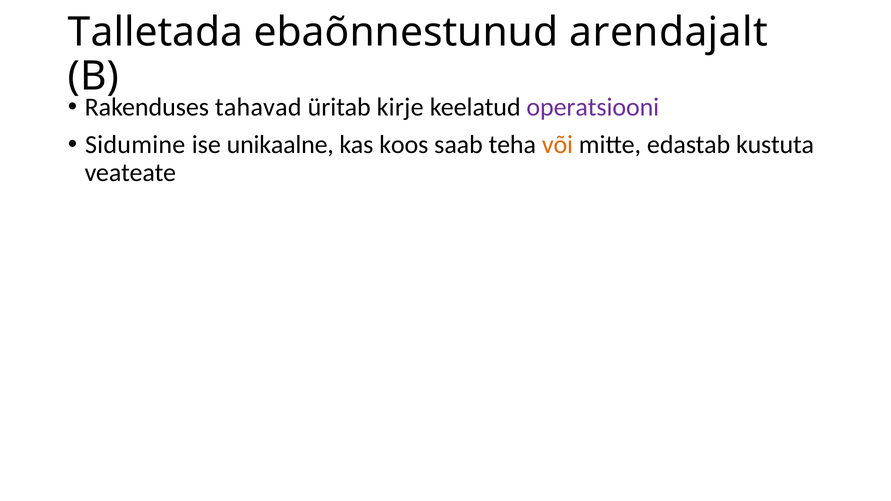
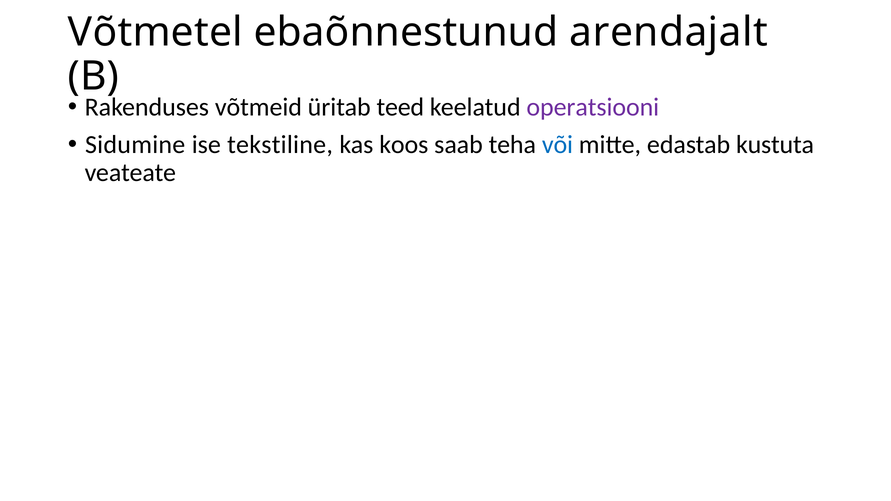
Talletada: Talletada -> Võtmetel (155, 32)
tahavad: tahavad -> võtmeid (258, 107)
kirje: kirje -> teed (400, 107)
unikaalne: unikaalne -> tekstiline (280, 145)
või colour: orange -> blue (557, 145)
